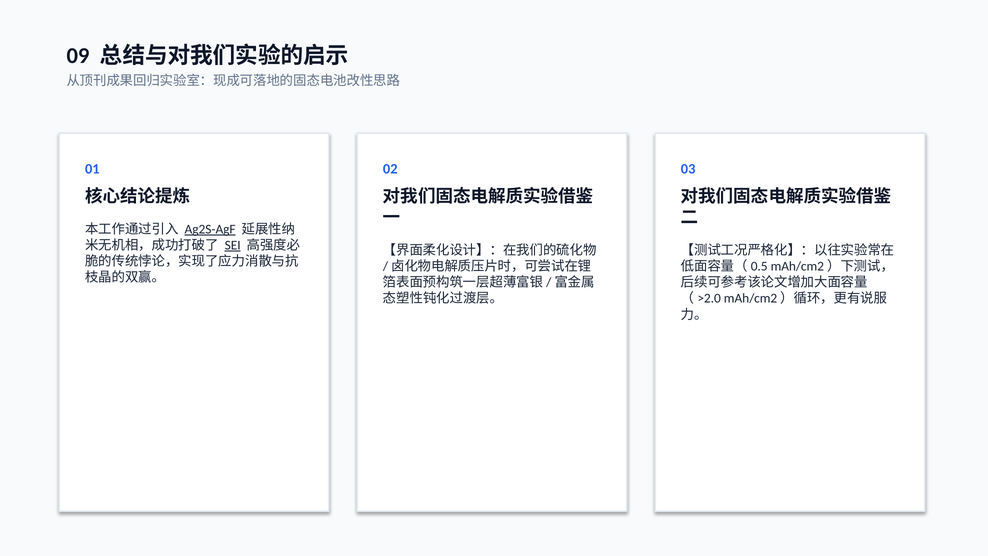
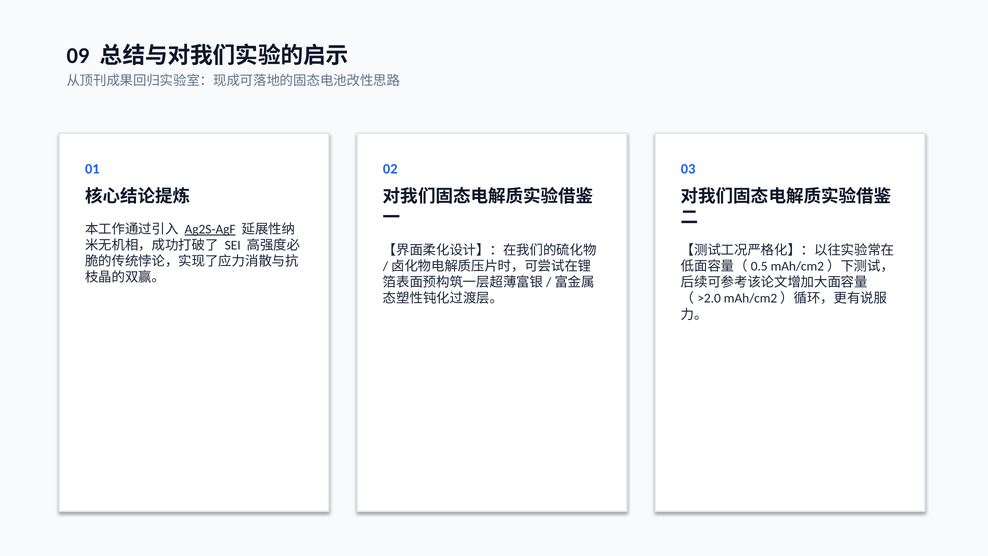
SEI underline: present -> none (233, 245)
